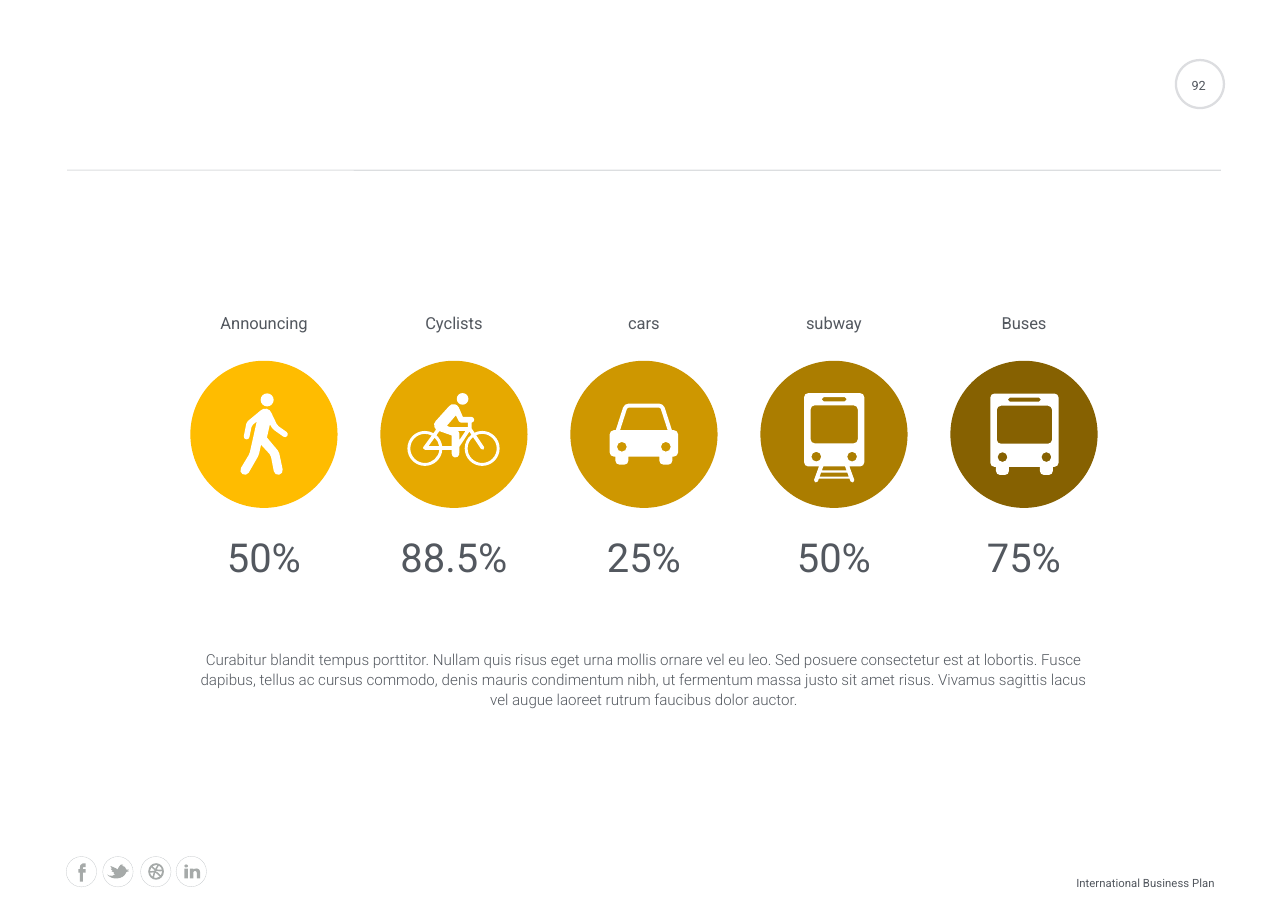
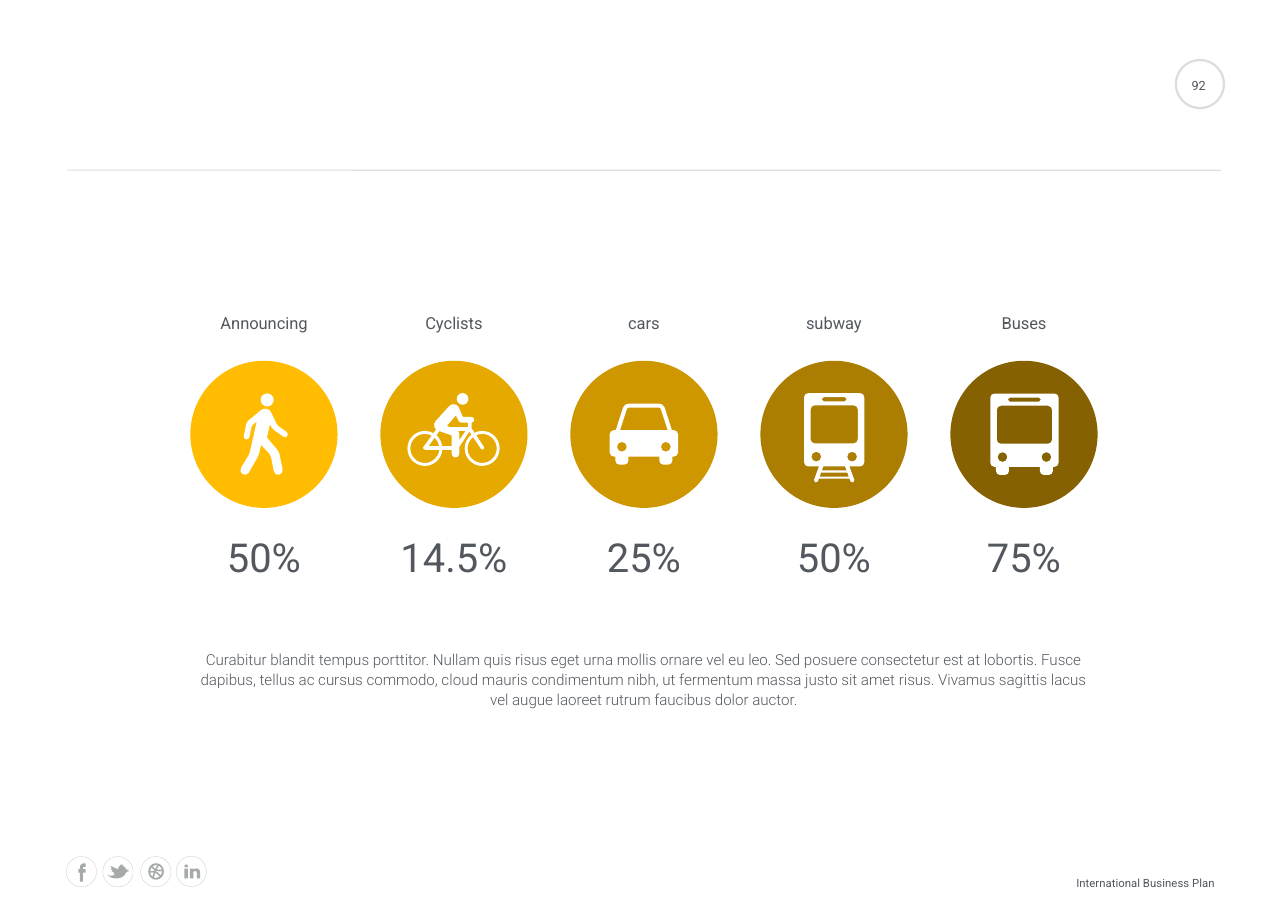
88.5%: 88.5% -> 14.5% (454, 560)
denis: denis -> cloud (460, 681)
